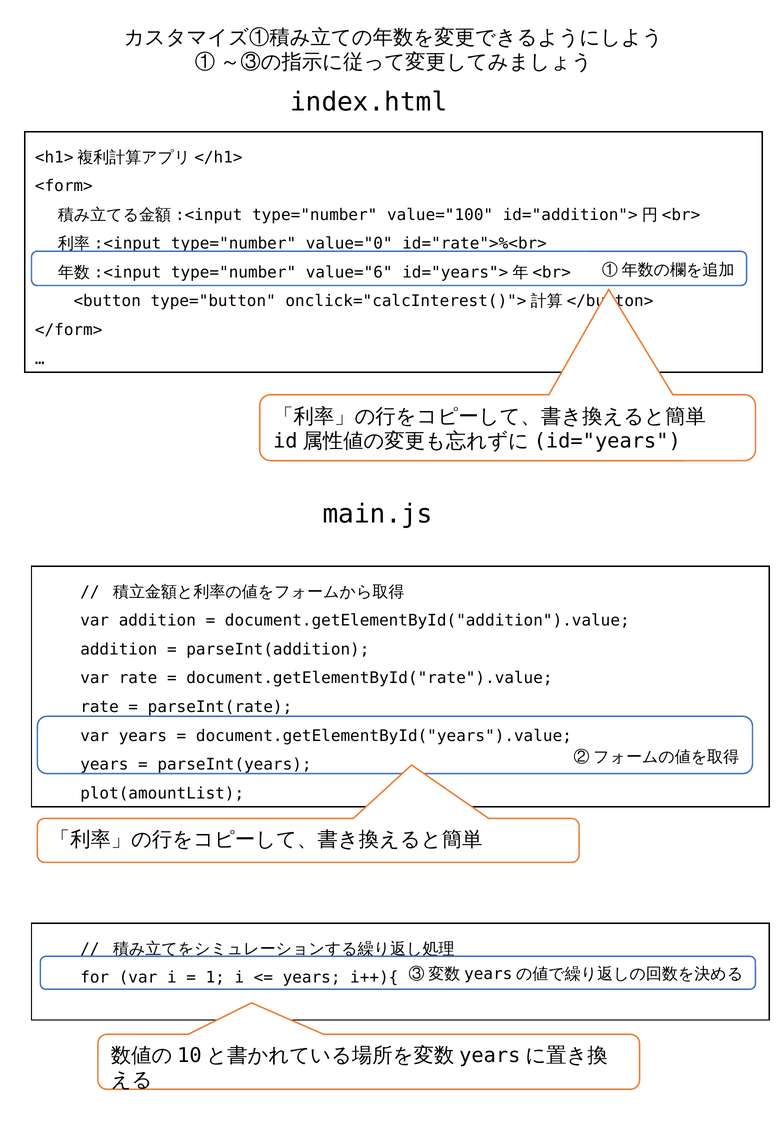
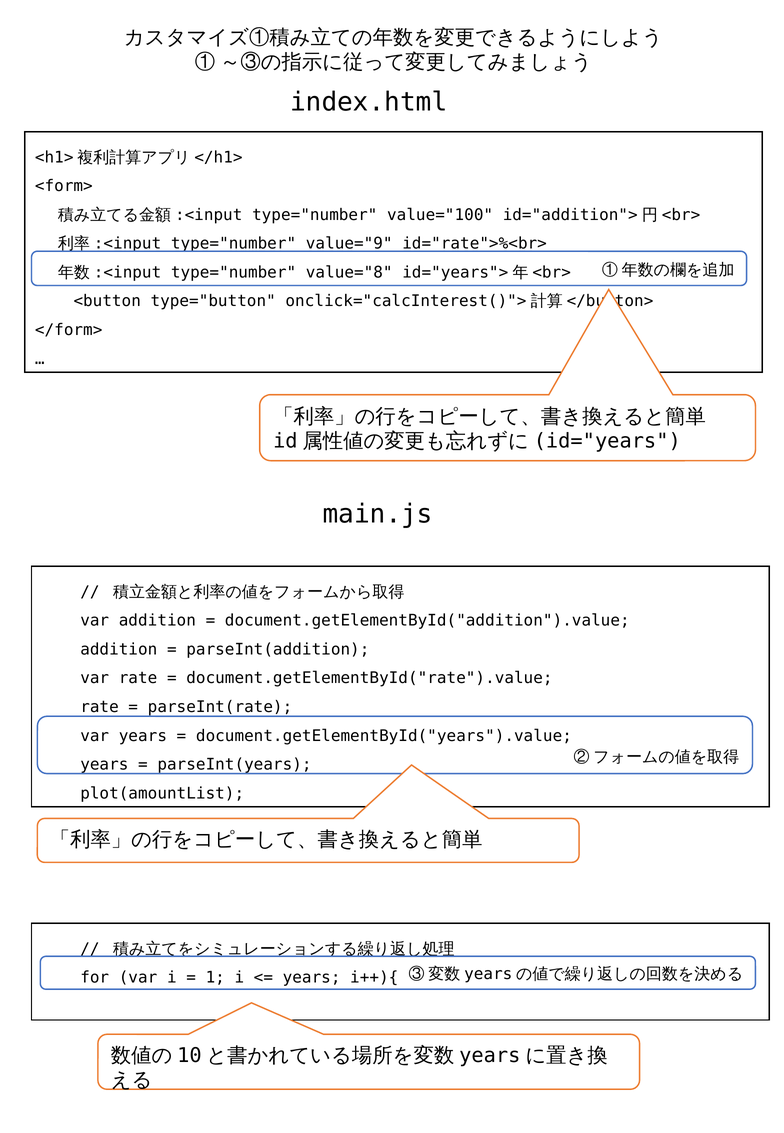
value="0: value="0 -> value="9 (349, 244)
value="6: value="6 -> value="8 (349, 272)
